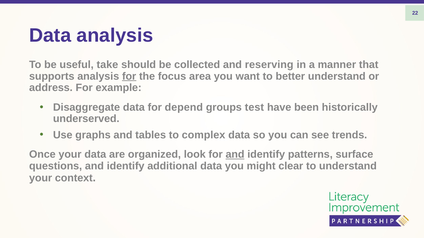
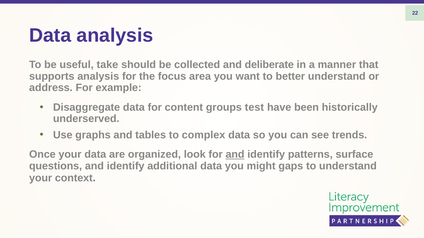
reserving: reserving -> deliberate (269, 65)
for underline: present -> none (129, 76)
depend: depend -> content (184, 108)
clear: clear -> gaps (291, 166)
